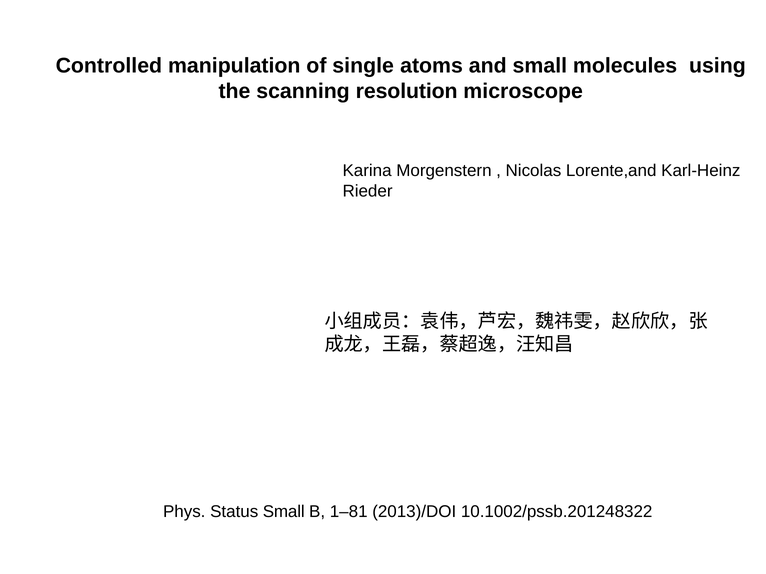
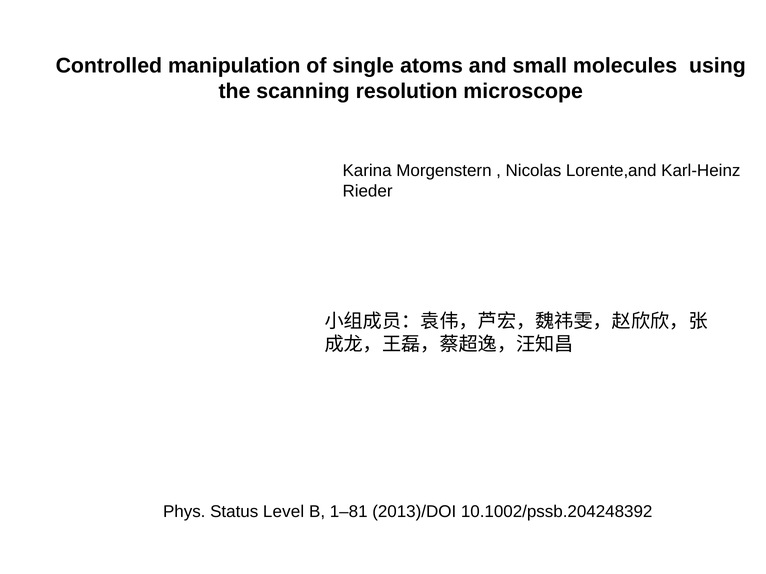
Status Small: Small -> Level (284, 512)
10.1002/pssb.201248322: 10.1002/pssb.201248322 -> 10.1002/pssb.204248392 (557, 512)
